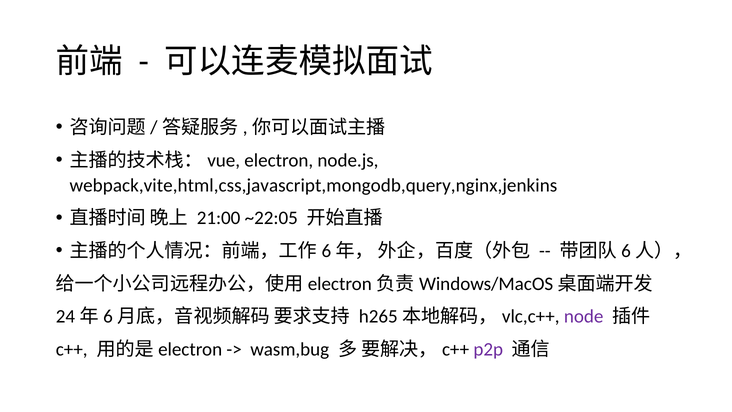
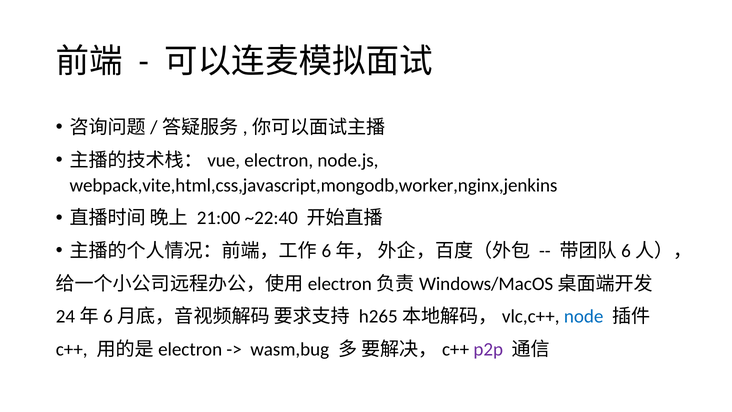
webpack,vite,html,css,javascript,mongodb,query,nginx,jenkins: webpack,vite,html,css,javascript,mongodb,query,nginx,jenkins -> webpack,vite,html,css,javascript,mongodb,worker,nginx,jenkins (313, 185)
~22:05: ~22:05 -> ~22:40 (271, 218)
node colour: purple -> blue (584, 316)
